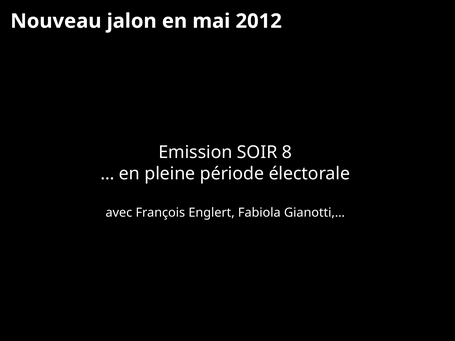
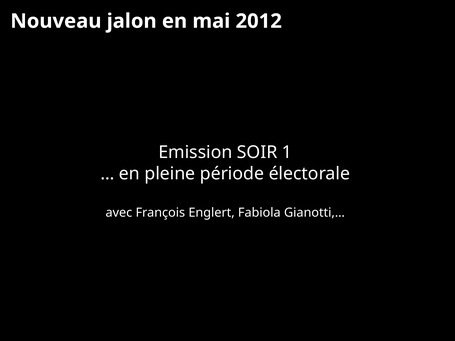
8: 8 -> 1 (287, 152)
